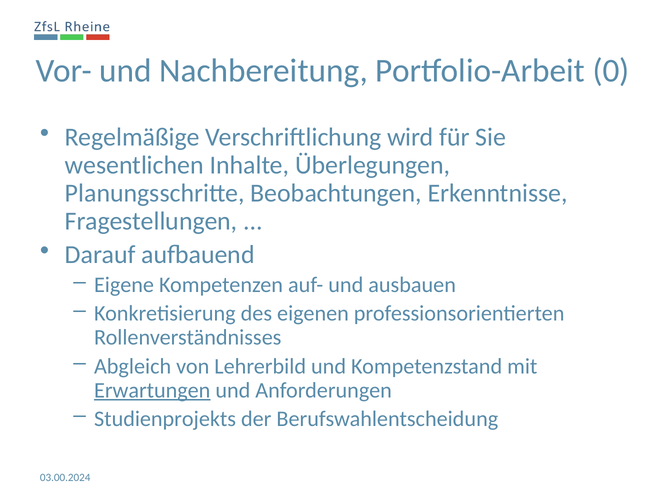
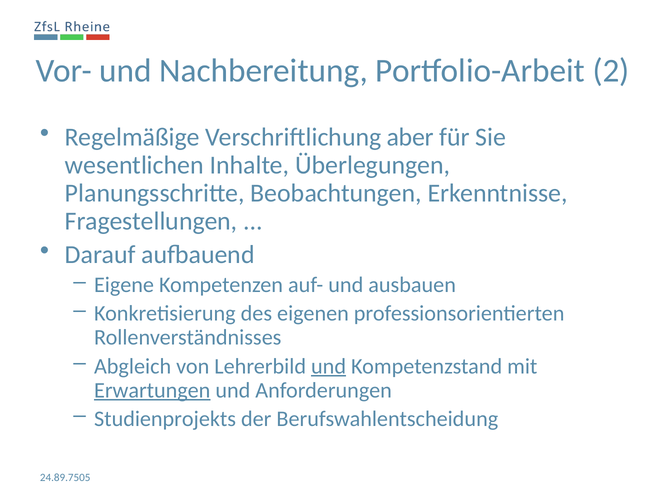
0: 0 -> 2 (611, 71)
wird: wird -> aber (410, 137)
und underline: none -> present (329, 366)
03.00.2024: 03.00.2024 -> 24.89.7505 (65, 477)
